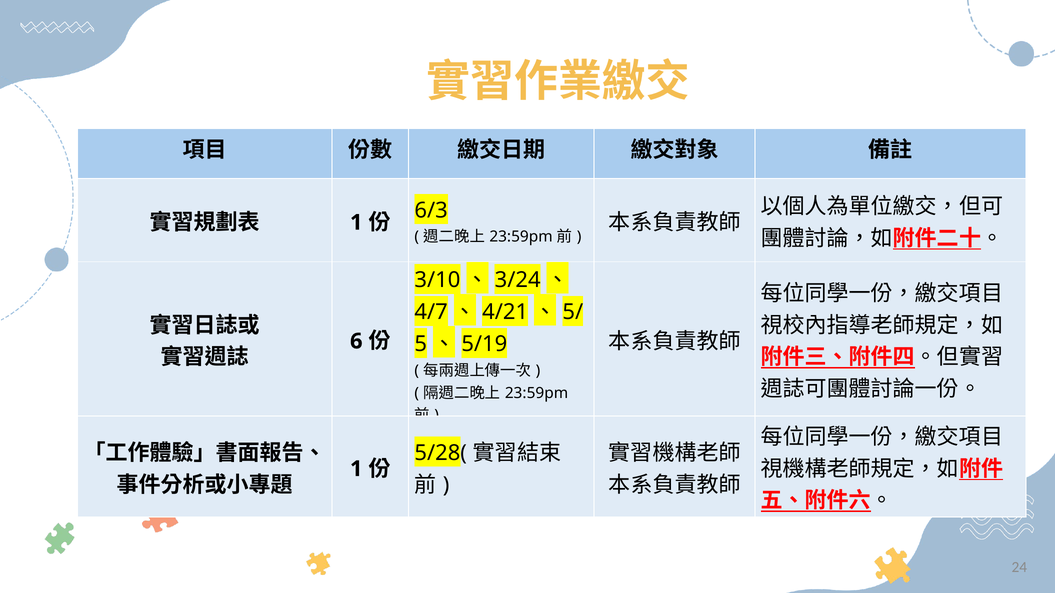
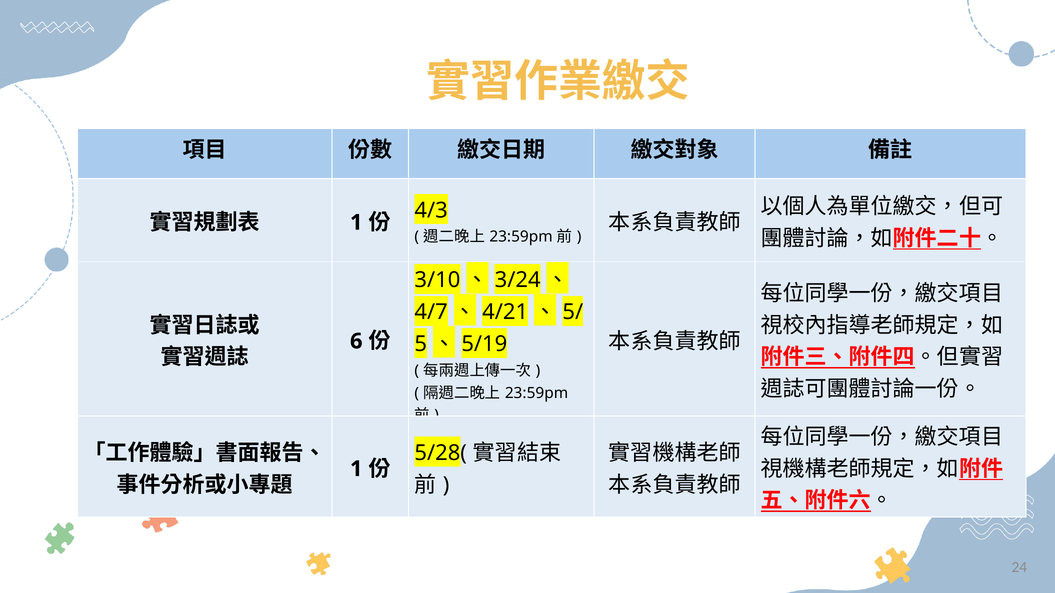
6/3: 6/3 -> 4/3 (431, 210)
